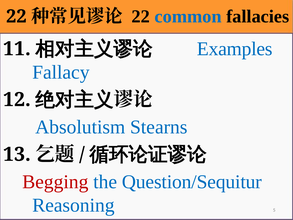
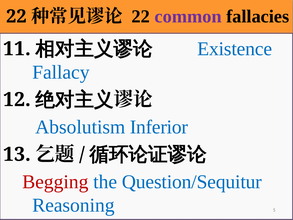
common colour: blue -> purple (188, 16)
Examples: Examples -> Existence (235, 49)
Stearns: Stearns -> Inferior (159, 127)
